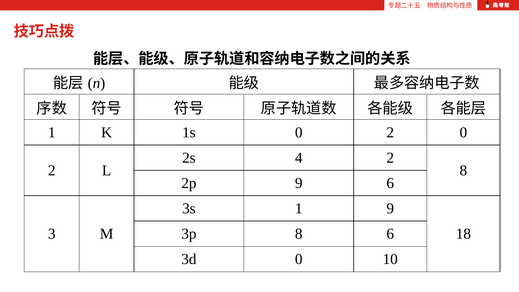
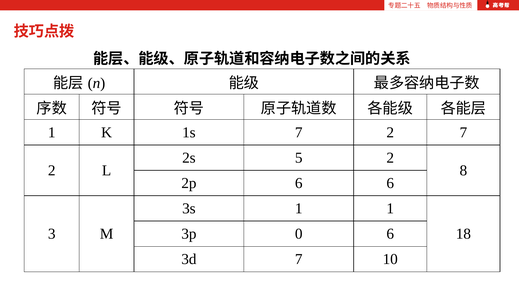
1s 0: 0 -> 7 (299, 132)
2 0: 0 -> 7 (463, 132)
4: 4 -> 5 (299, 158)
2p 9: 9 -> 6 (299, 183)
1 9: 9 -> 1 (390, 208)
3p 8: 8 -> 0 (299, 234)
3d 0: 0 -> 7 (299, 259)
